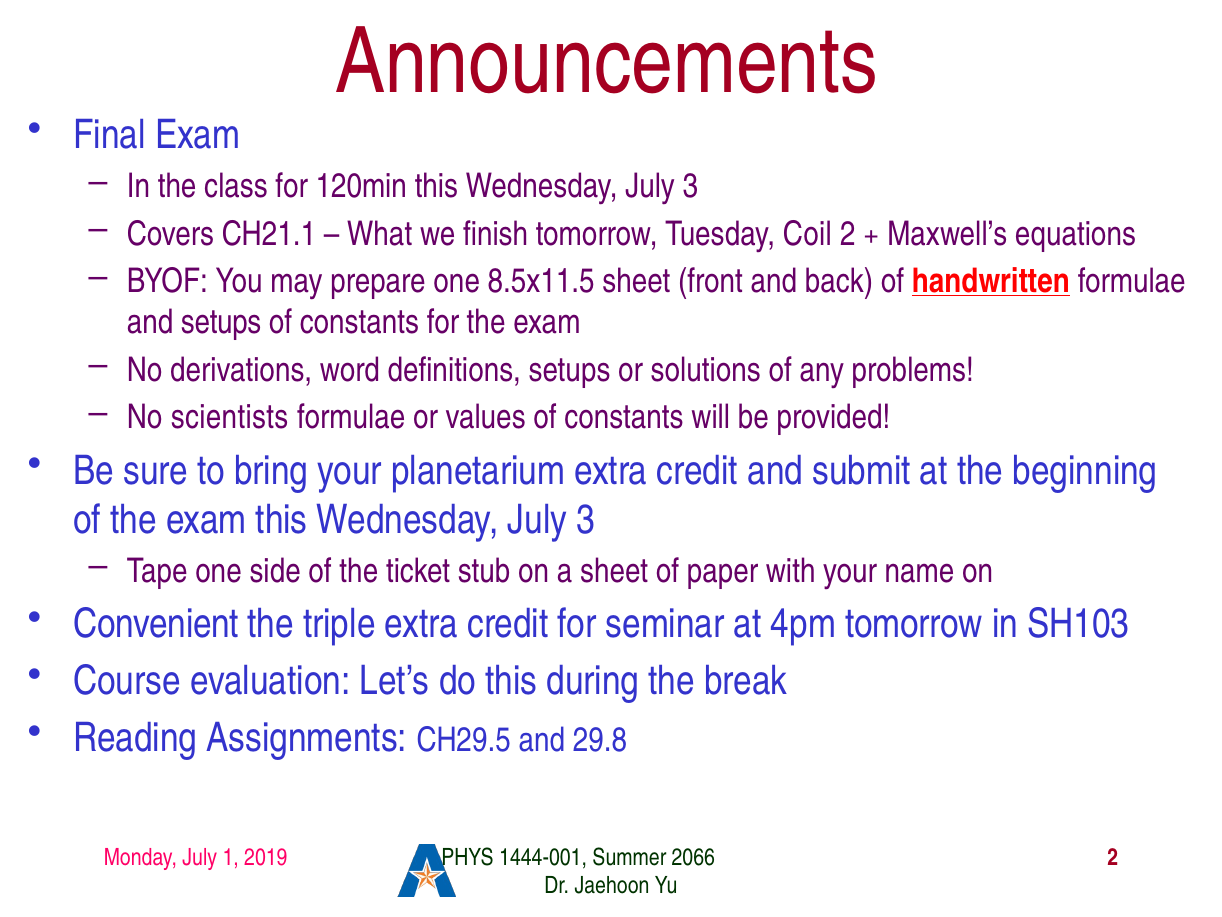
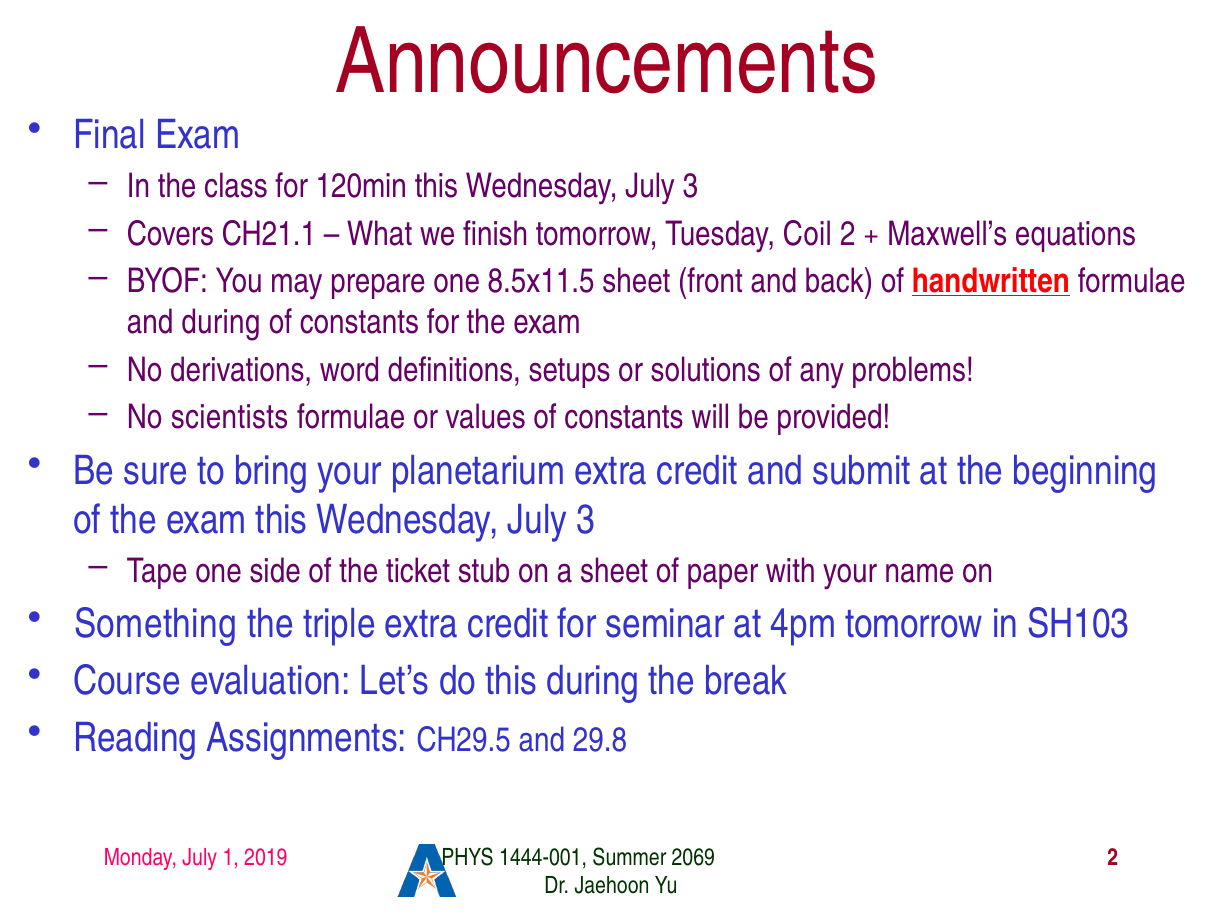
and setups: setups -> during (221, 322)
Convenient: Convenient -> Something (156, 624)
2066: 2066 -> 2069 (693, 857)
